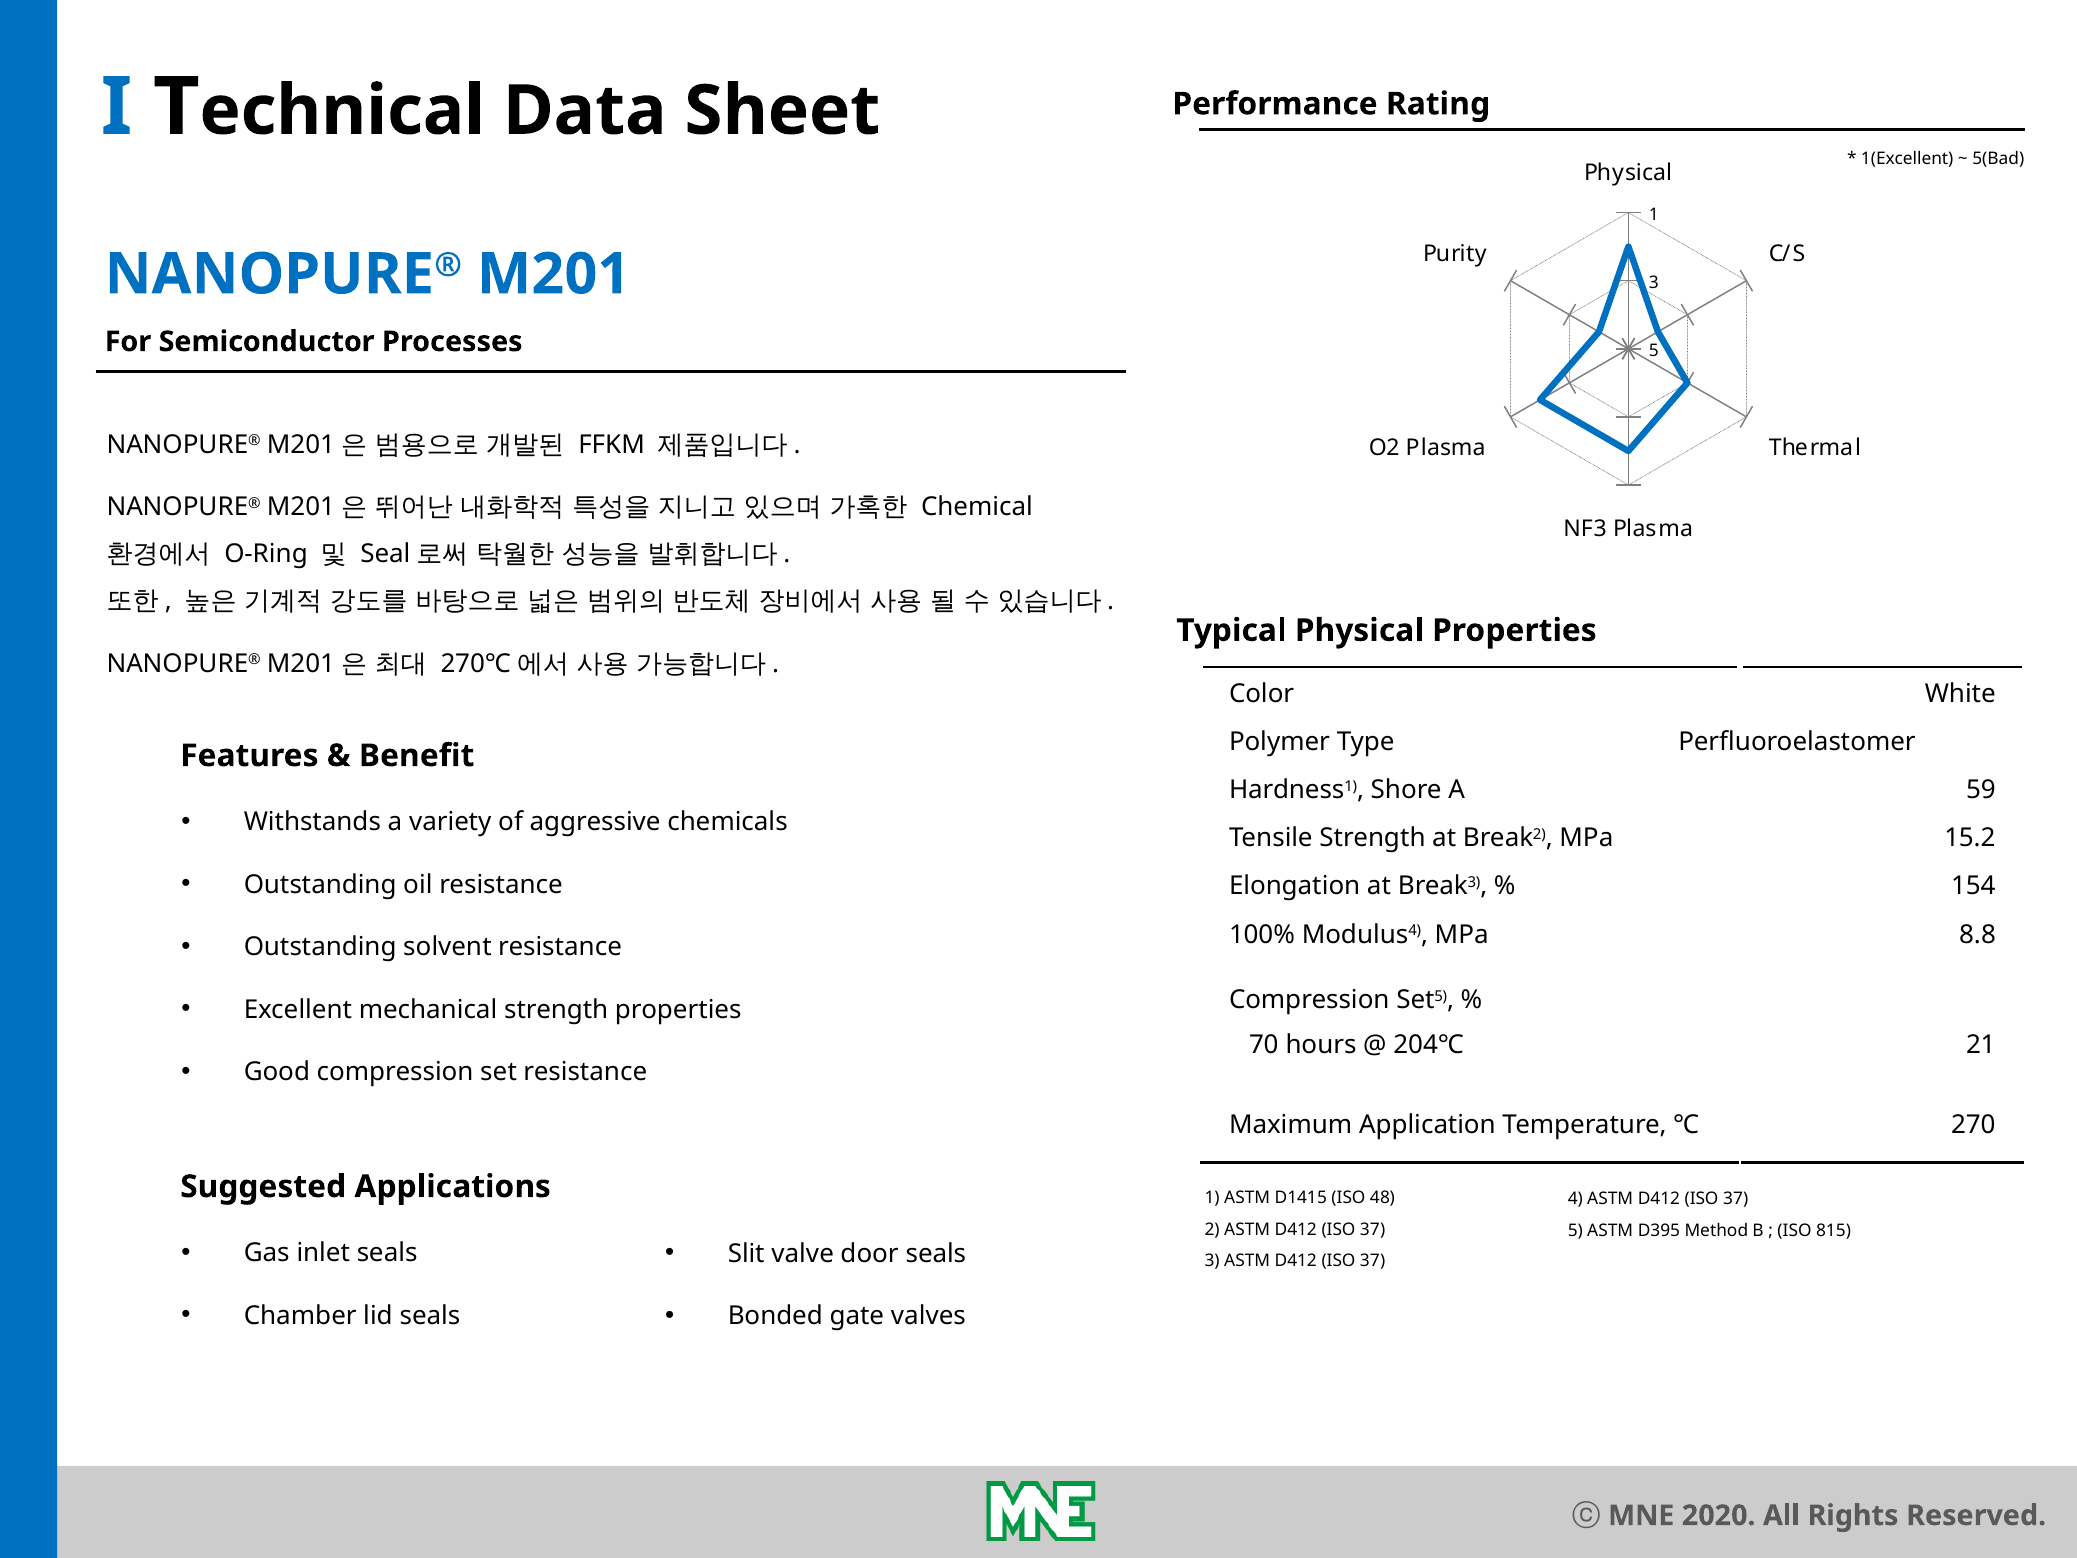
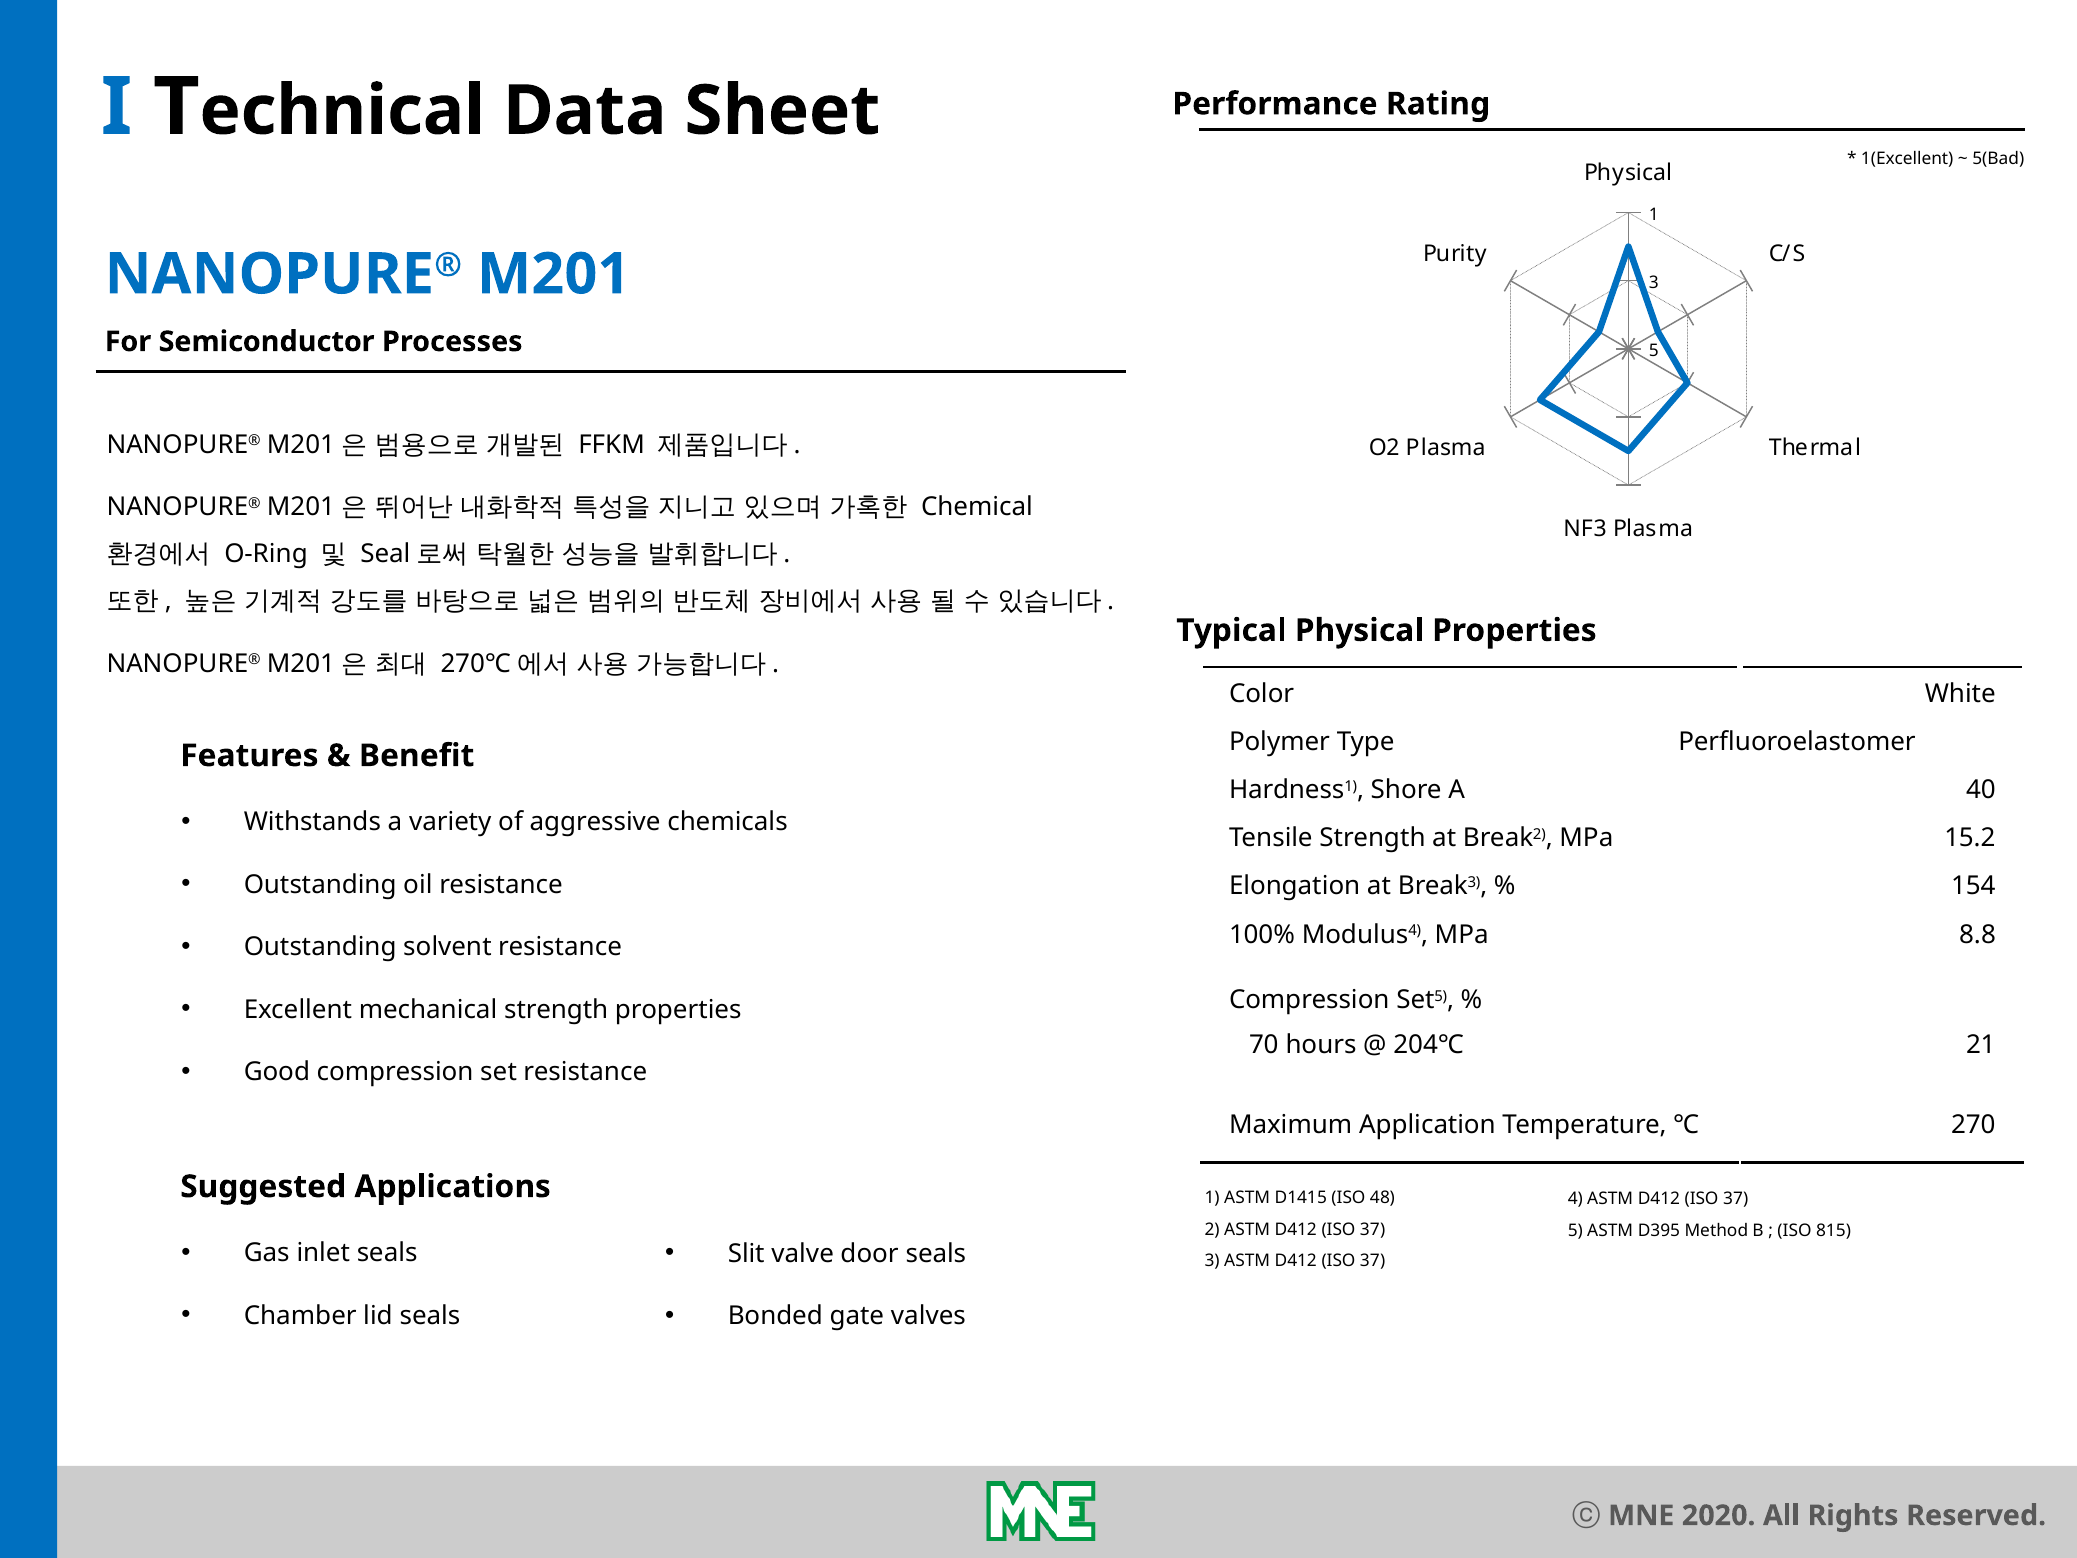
59: 59 -> 40 (1981, 790)
